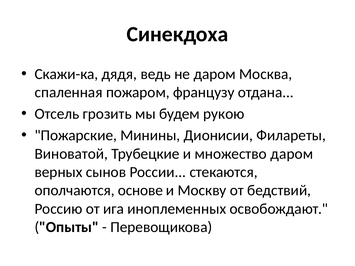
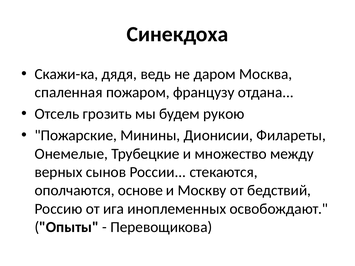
Виноватой: Виноватой -> Онемелые (71, 154)
множество даром: даром -> между (292, 154)
